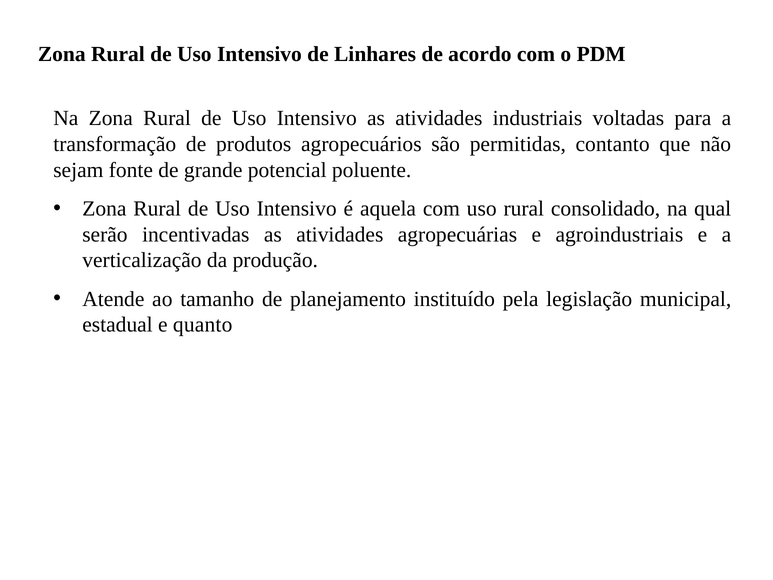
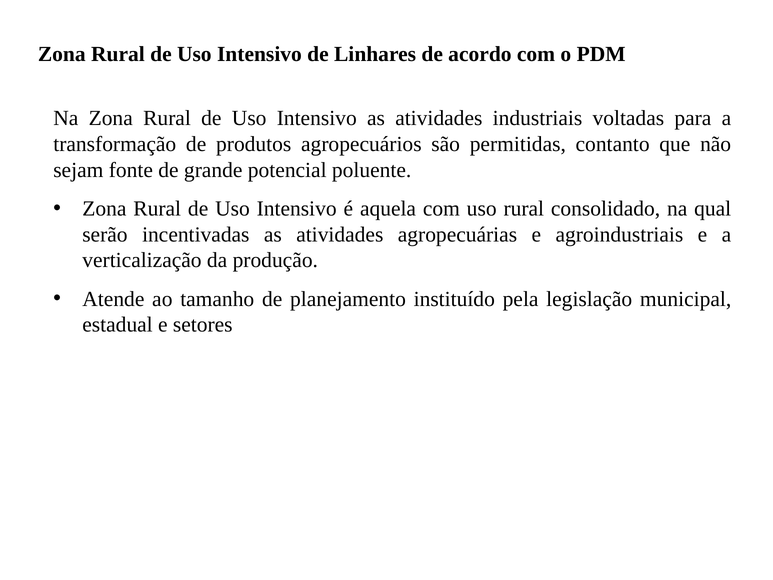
quanto: quanto -> setores (203, 325)
